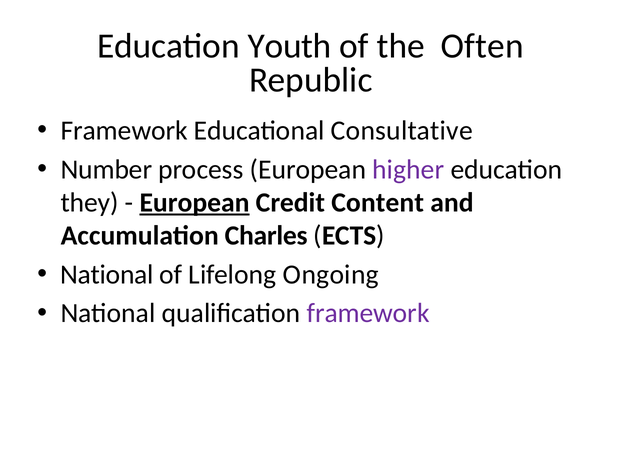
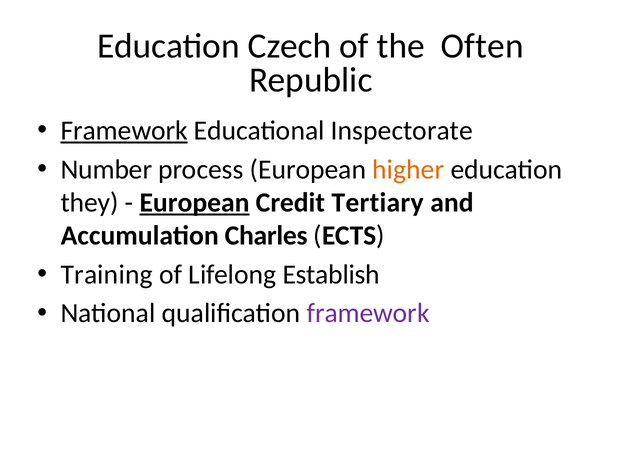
Youth: Youth -> Czech (290, 46)
Framework underline: none -> present (124, 130)
Consultative: Consultative -> Inspectorate (402, 130)
higher colour: purple -> orange (408, 169)
Content: Content -> Tertiary (378, 202)
National: National -> Training (107, 274)
Ongoing: Ongoing -> Establish (331, 274)
